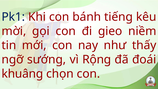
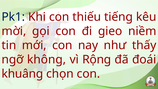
bánh: bánh -> thiếu (87, 17)
sướng: sướng -> không (47, 59)
